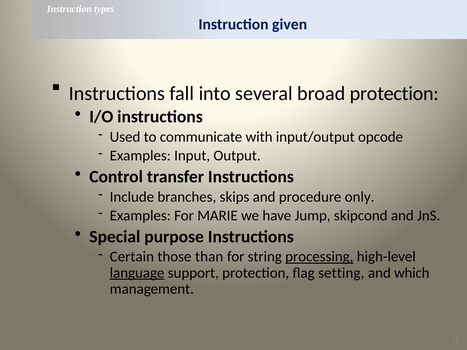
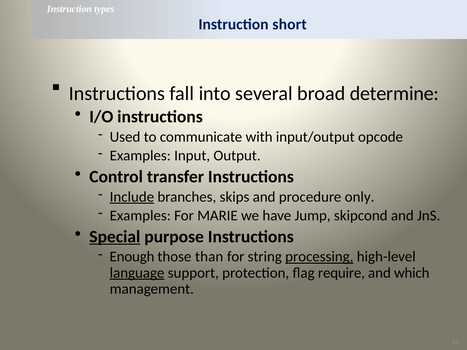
given: given -> short (290, 24)
broad protection: protection -> determine (394, 94)
Include underline: none -> present (132, 197)
Special underline: none -> present (115, 237)
Certain: Certain -> Enough (132, 257)
setting: setting -> require (341, 273)
